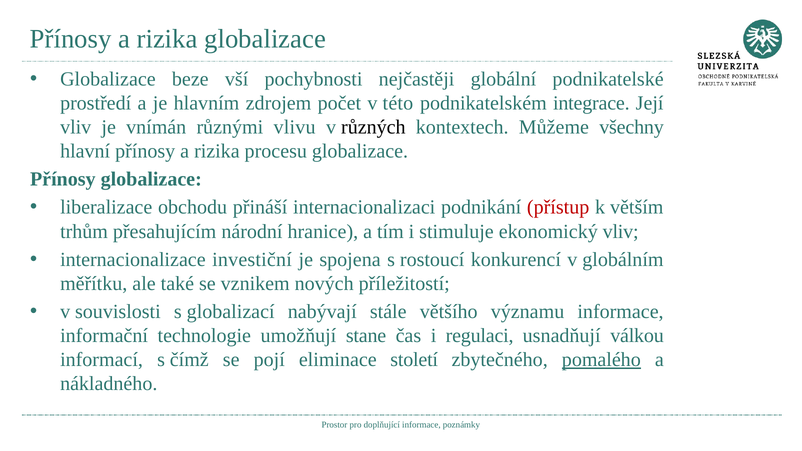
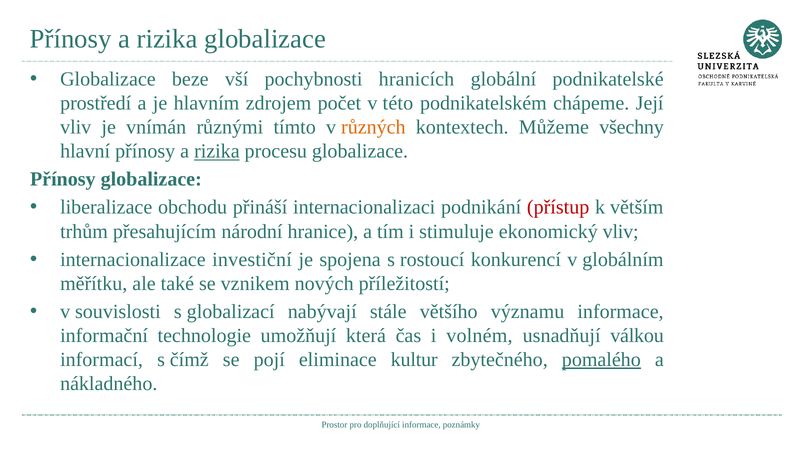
nejčastěji: nejčastěji -> hranicích (416, 79)
integrace: integrace -> chápeme (591, 103)
vlivu: vlivu -> tímto (295, 127)
různých colour: black -> orange (373, 127)
rizika underline: none -> present (217, 151)
stane: stane -> která (366, 336)
regulaci: regulaci -> volném (479, 336)
století: století -> kultur (414, 360)
